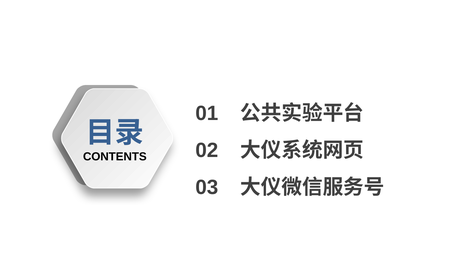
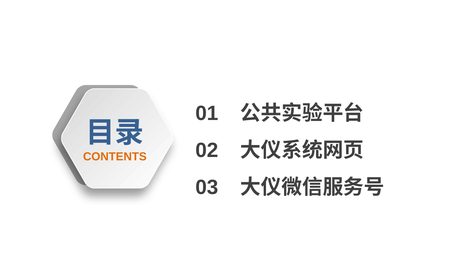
CONTENTS colour: black -> orange (115, 156)
